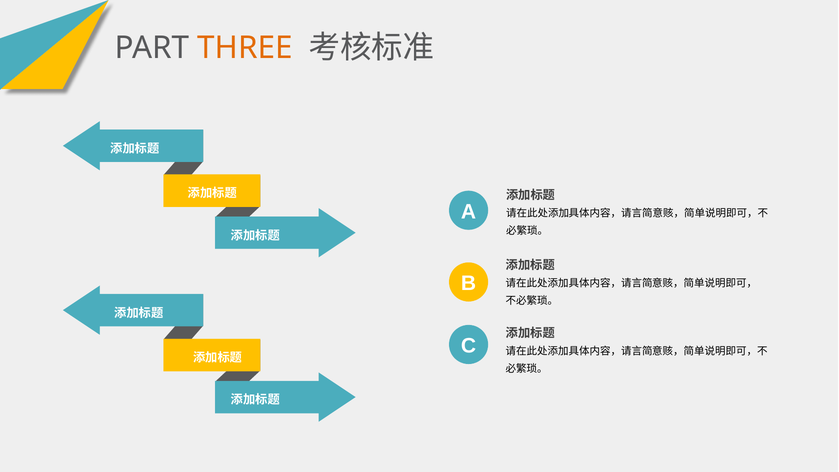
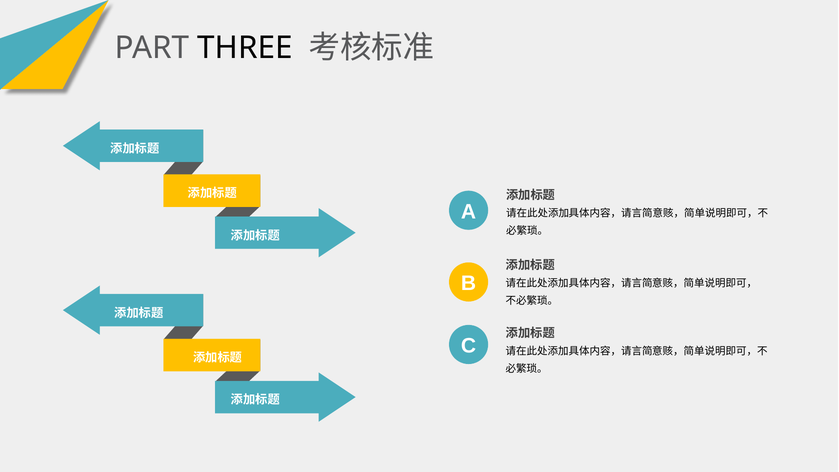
THREE colour: orange -> black (245, 48)
